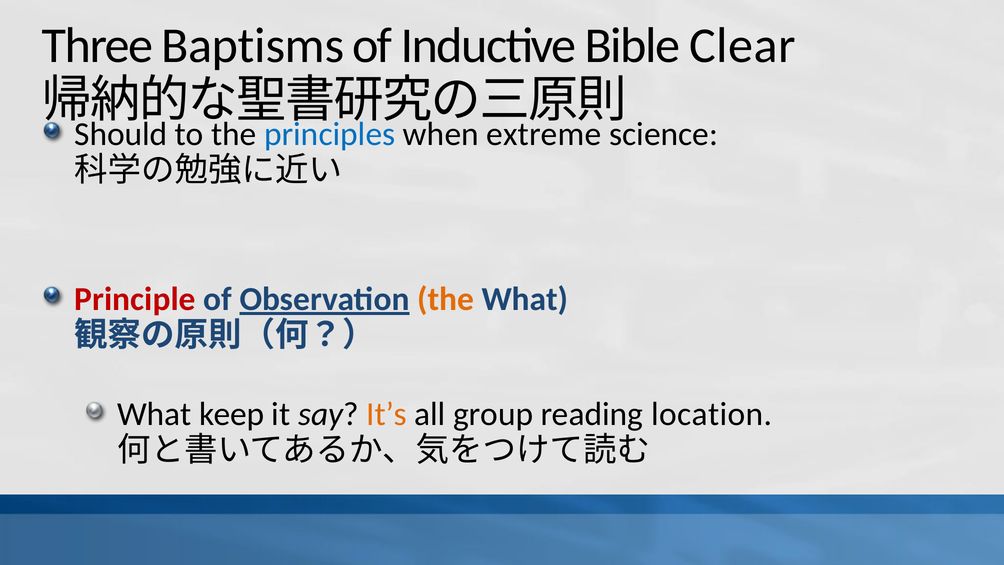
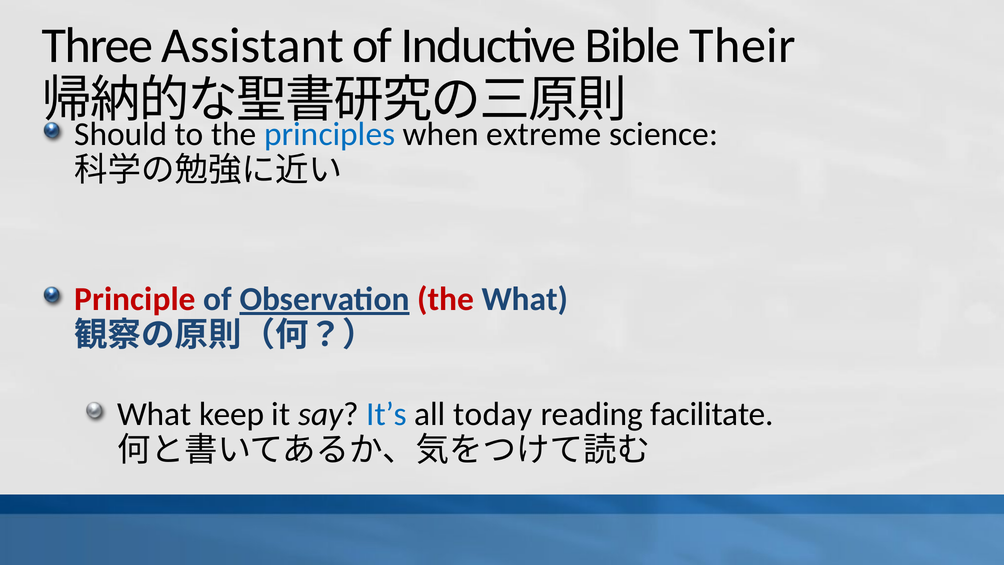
Baptisms: Baptisms -> Assistant (253, 46)
Clear: Clear -> Their (743, 46)
the colour: orange -> red (446, 299)
It’s colour: orange -> blue (387, 414)
group: group -> today (493, 414)
location: location -> facilitate (712, 414)
